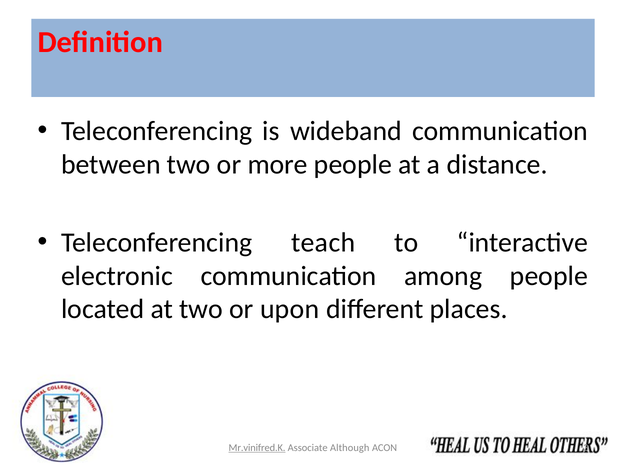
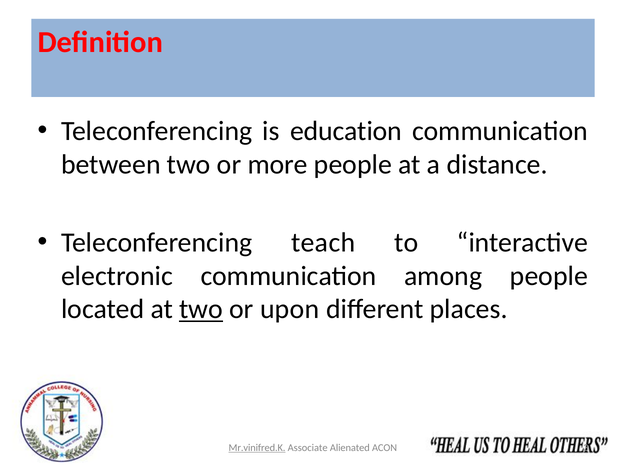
wideband: wideband -> education (346, 131)
two underline: none -> present (201, 310)
Although: Although -> Alienated (350, 448)
